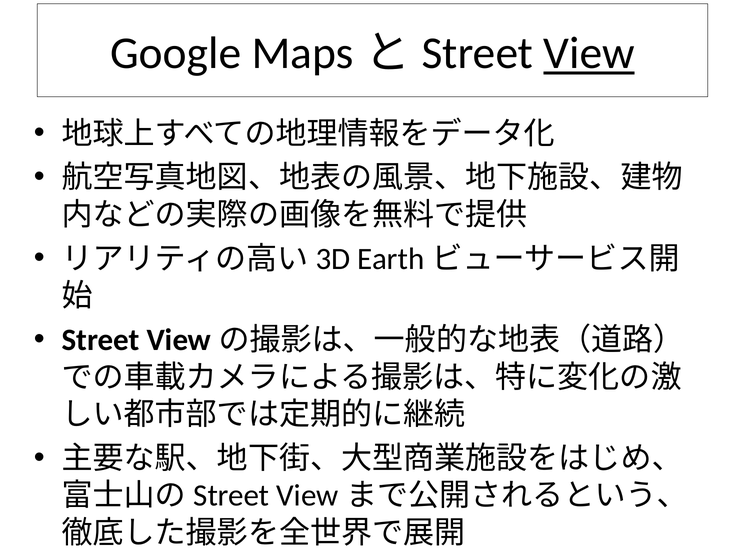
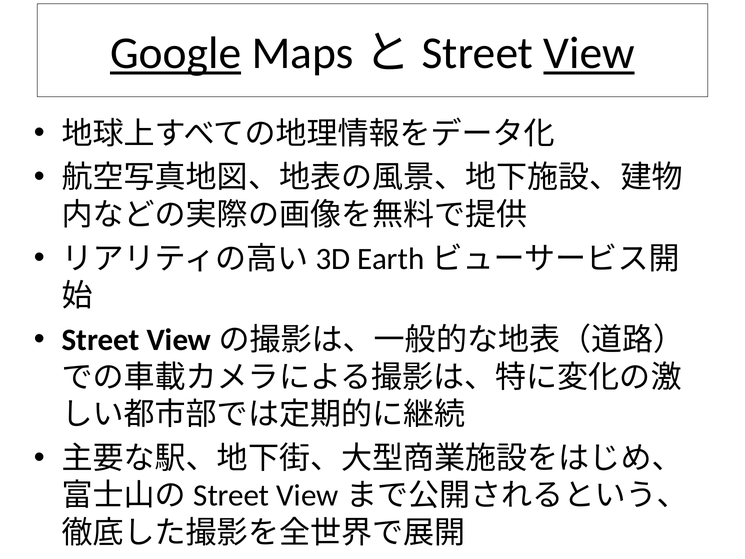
Google underline: none -> present (176, 53)
